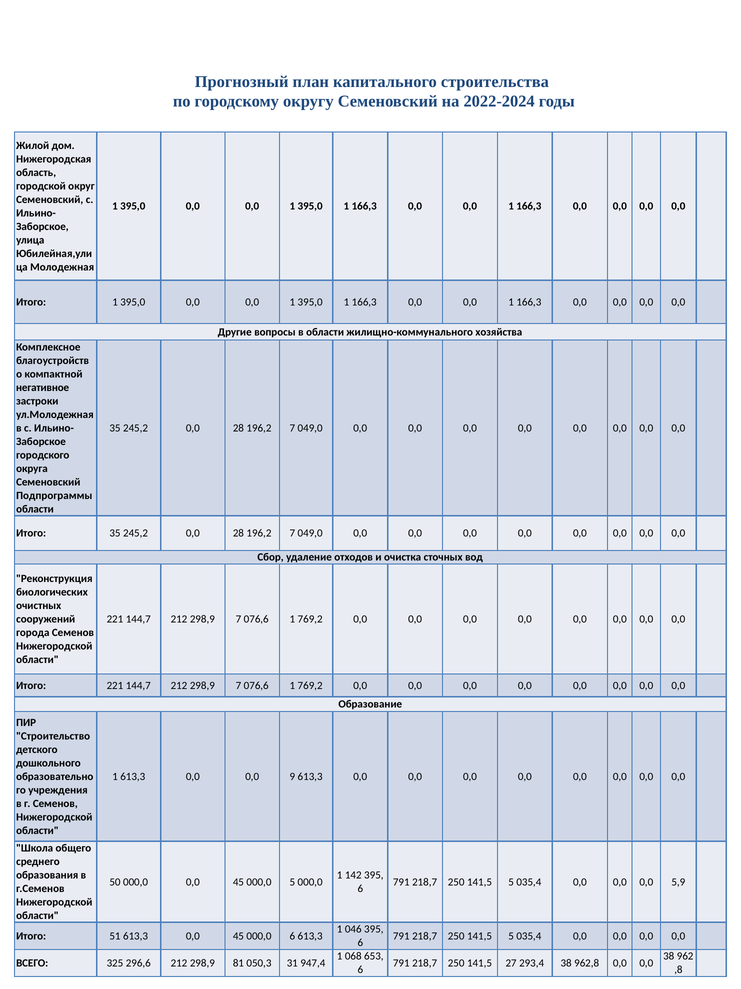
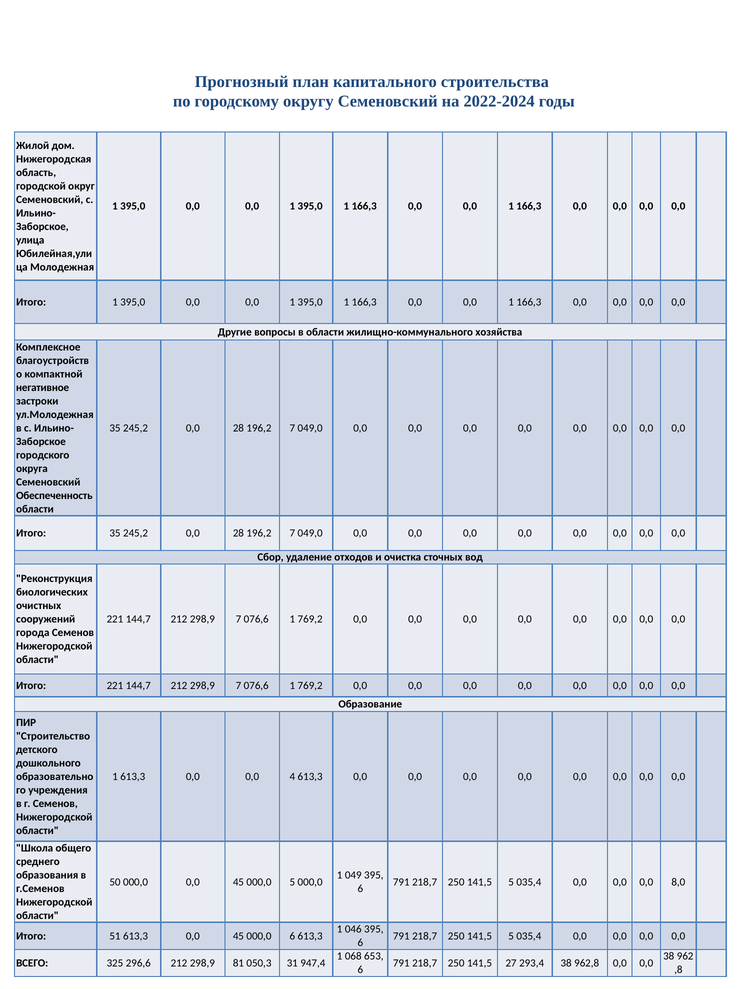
Подпрограммы: Подпрограммы -> Обеспеченность (54, 495)
9: 9 -> 4 (292, 776)
142: 142 -> 049 (353, 874)
5,9: 5,9 -> 8,0 (678, 881)
